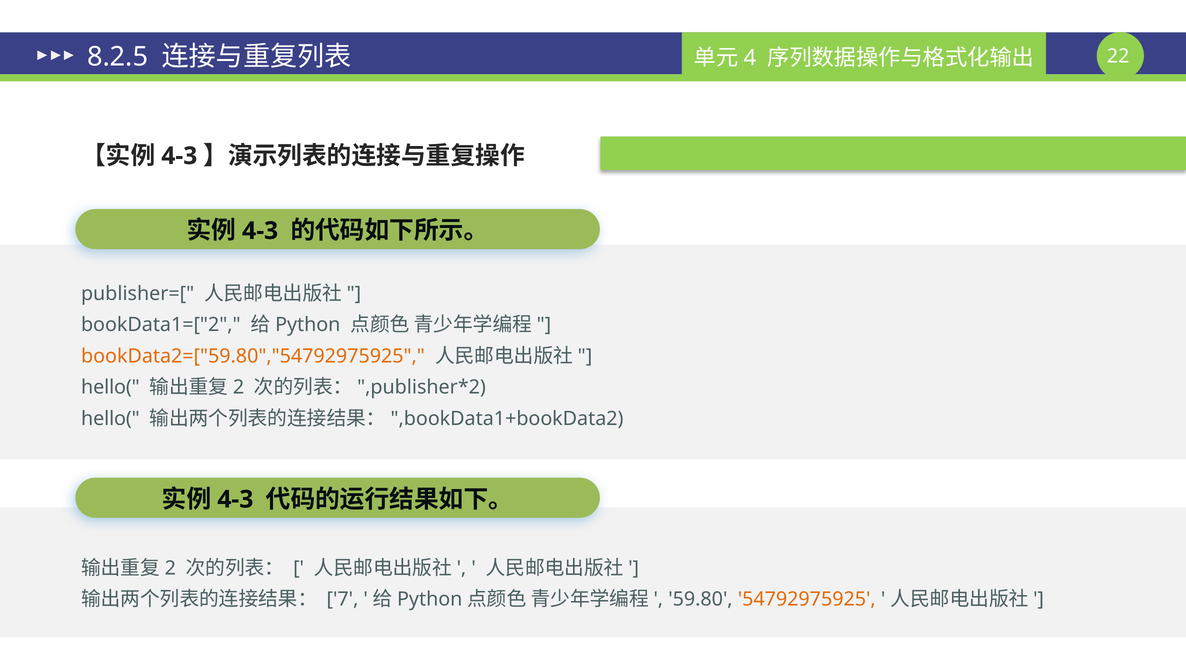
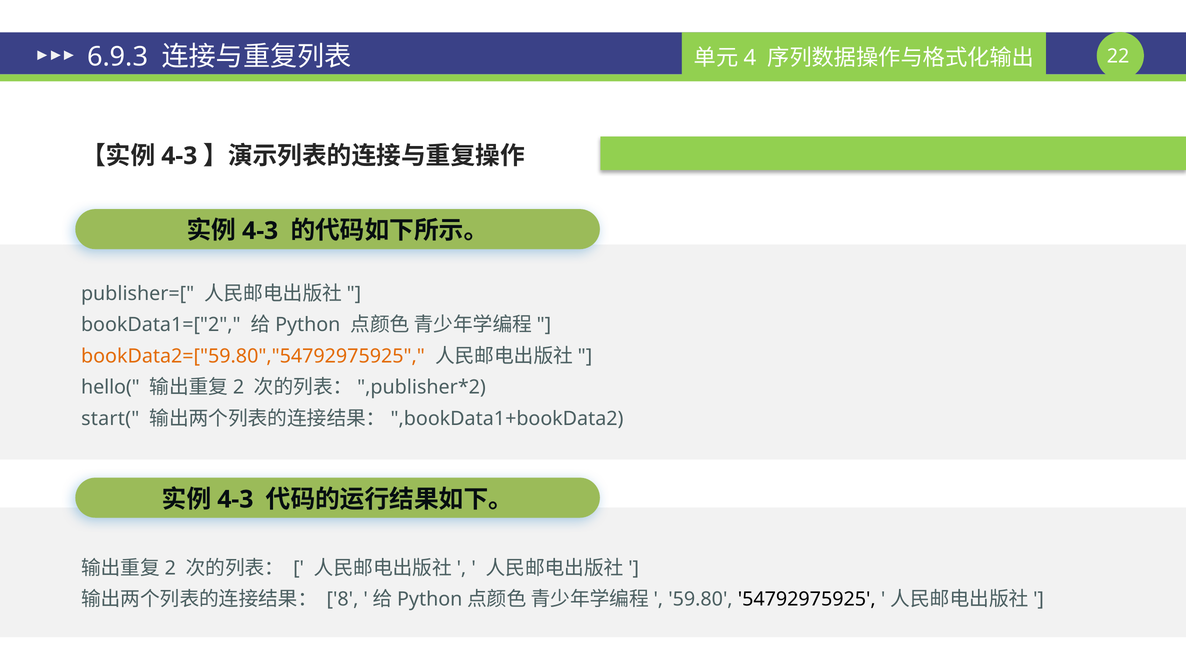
8.2.5: 8.2.5 -> 6.9.3 (118, 57)
hello(: hello( -> start( (110, 419)
7: 7 -> 8 (343, 599)
54792975925 colour: orange -> black (807, 599)
